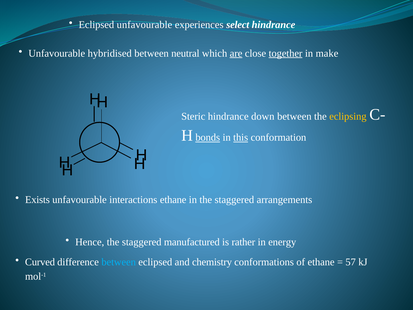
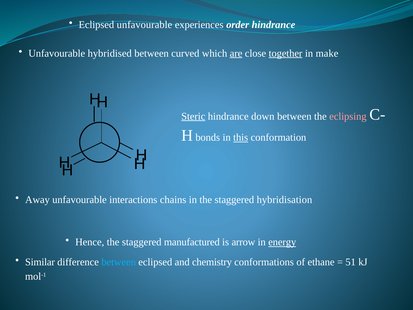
select: select -> order (238, 25)
neutral: neutral -> curved (185, 53)
Steric underline: none -> present (193, 116)
eclipsing colour: yellow -> pink (348, 116)
bonds underline: present -> none (208, 137)
Exists: Exists -> Away (37, 200)
interactions ethane: ethane -> chains (173, 200)
arrangements: arrangements -> hybridisation (284, 200)
rather: rather -> arrow (243, 242)
energy underline: none -> present (282, 242)
Curved: Curved -> Similar (40, 262)
57: 57 -> 51 (351, 262)
